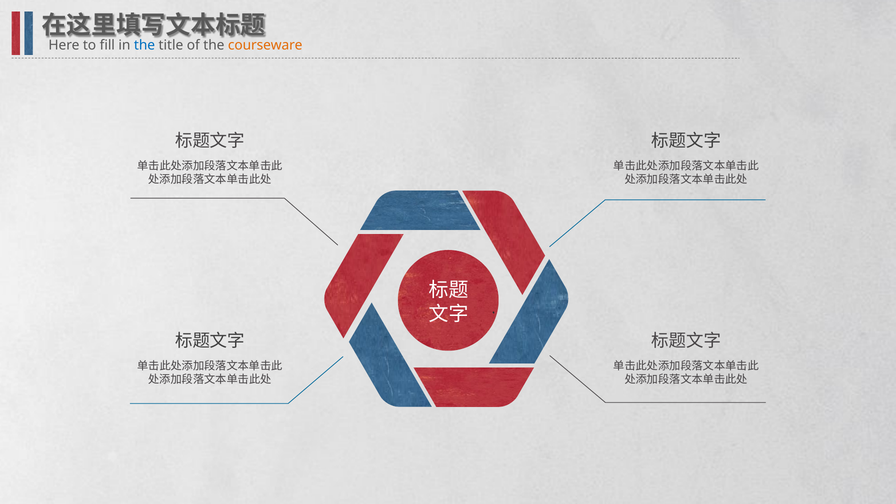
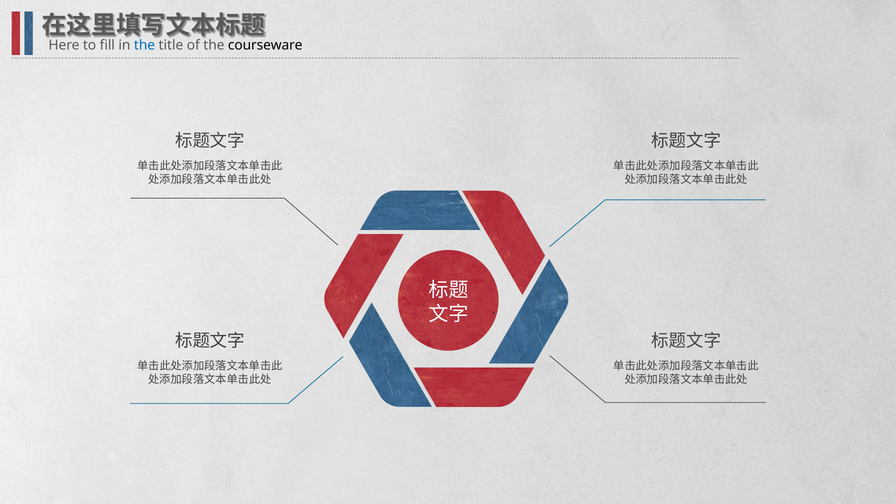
courseware colour: orange -> black (265, 45)
